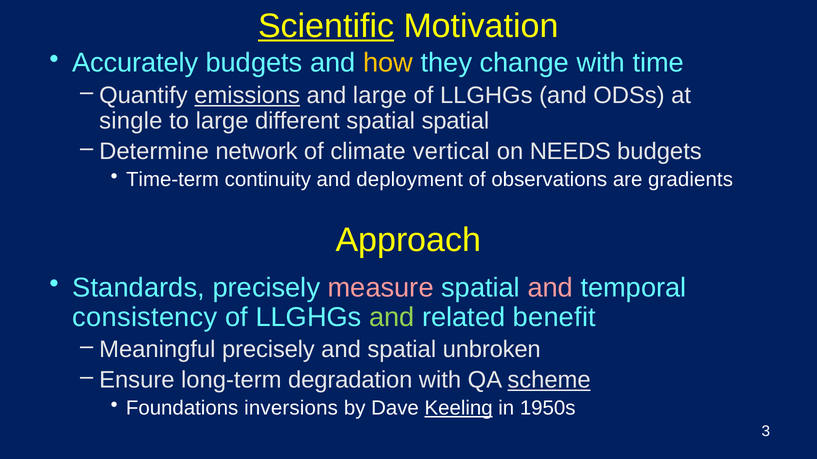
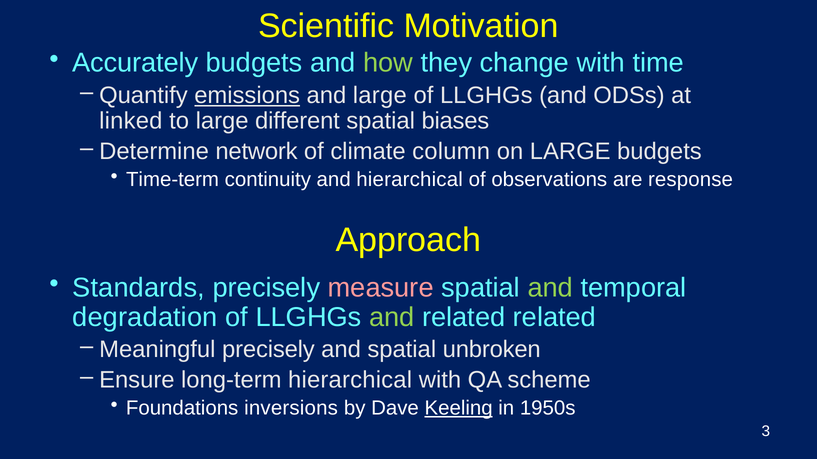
Scientific underline: present -> none (326, 26)
how colour: yellow -> light green (388, 63)
single: single -> linked (131, 121)
spatial spatial: spatial -> biases (455, 121)
vertical: vertical -> column (451, 152)
on NEEDS: NEEDS -> LARGE (570, 152)
and deployment: deployment -> hierarchical (410, 180)
gradients: gradients -> response (690, 180)
and colour: pink -> light green (550, 288)
consistency: consistency -> degradation (145, 318)
related benefit: benefit -> related (555, 318)
long-term degradation: degradation -> hierarchical (350, 380)
scheme underline: present -> none (549, 380)
